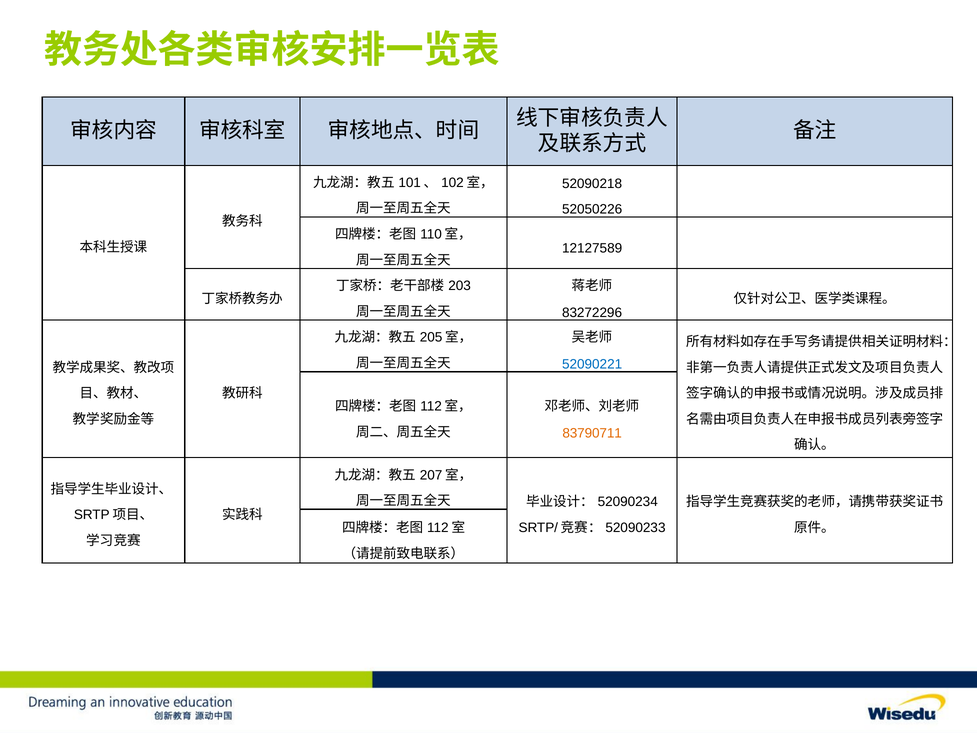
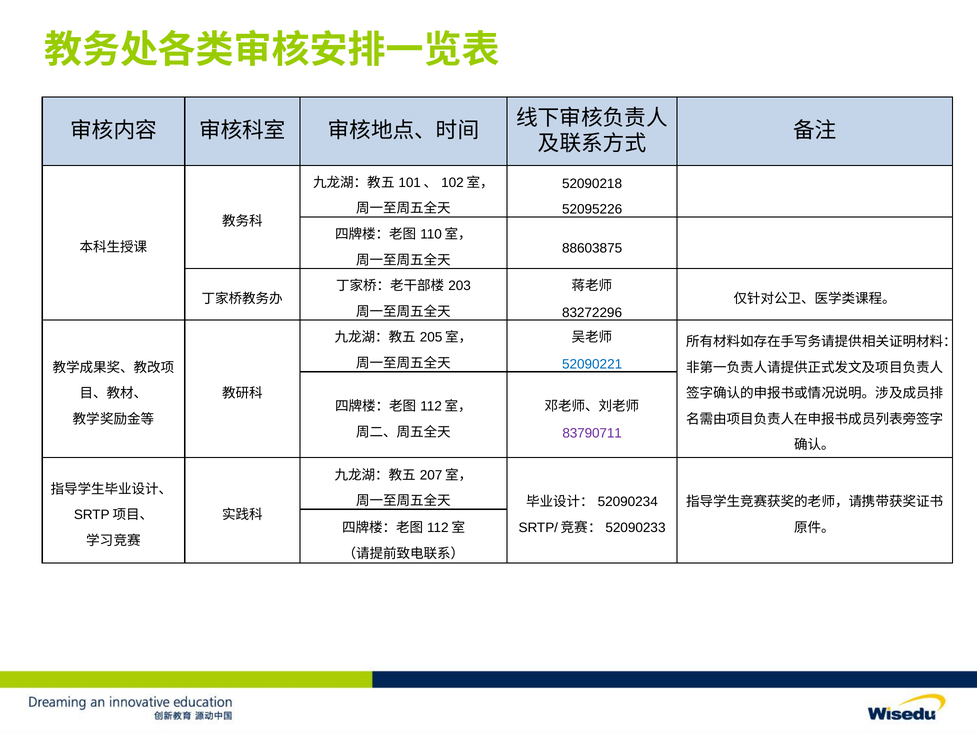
52050226: 52050226 -> 52095226 (592, 209)
12127589: 12127589 -> 88603875 (592, 248)
83790711 colour: orange -> purple (592, 433)
